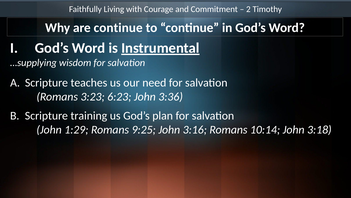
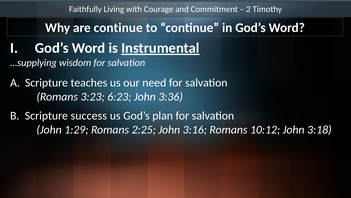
training: training -> success (89, 115)
9:25: 9:25 -> 2:25 (144, 129)
10:14: 10:14 -> 10:12 (265, 129)
